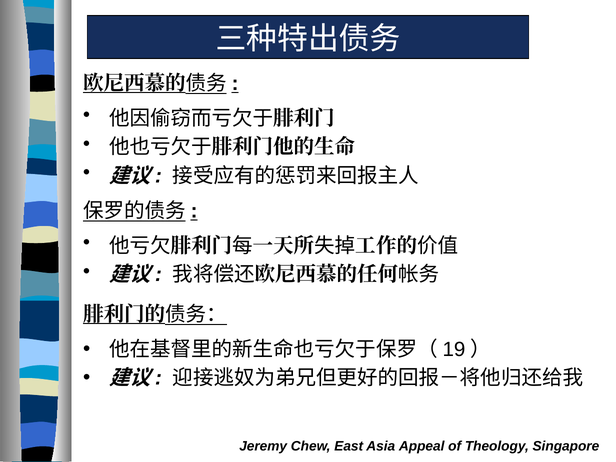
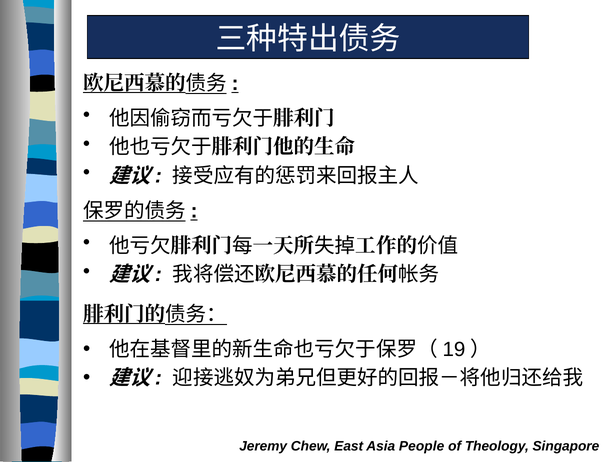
Appeal: Appeal -> People (422, 446)
